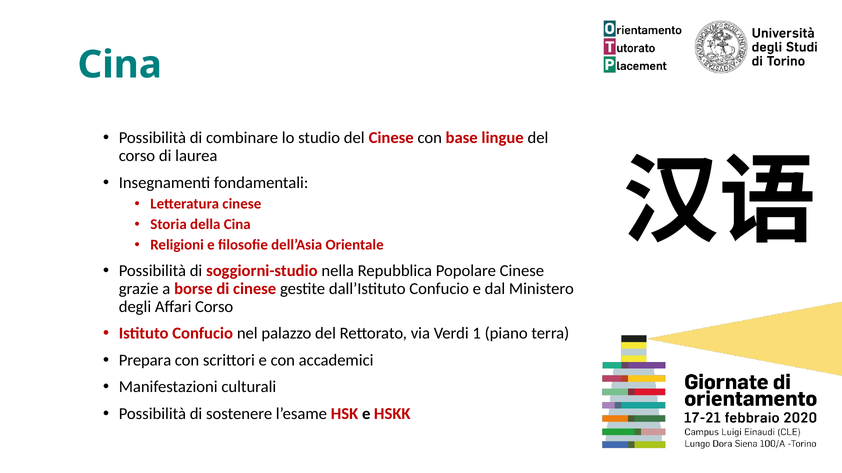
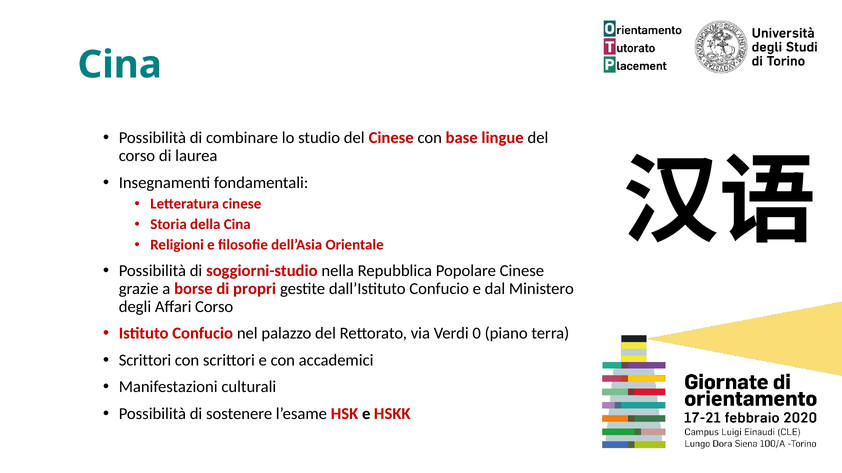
di cinese: cinese -> propri (255, 289)
1: 1 -> 0 (477, 334)
Prepara: Prepara -> Scrittori (145, 361)
